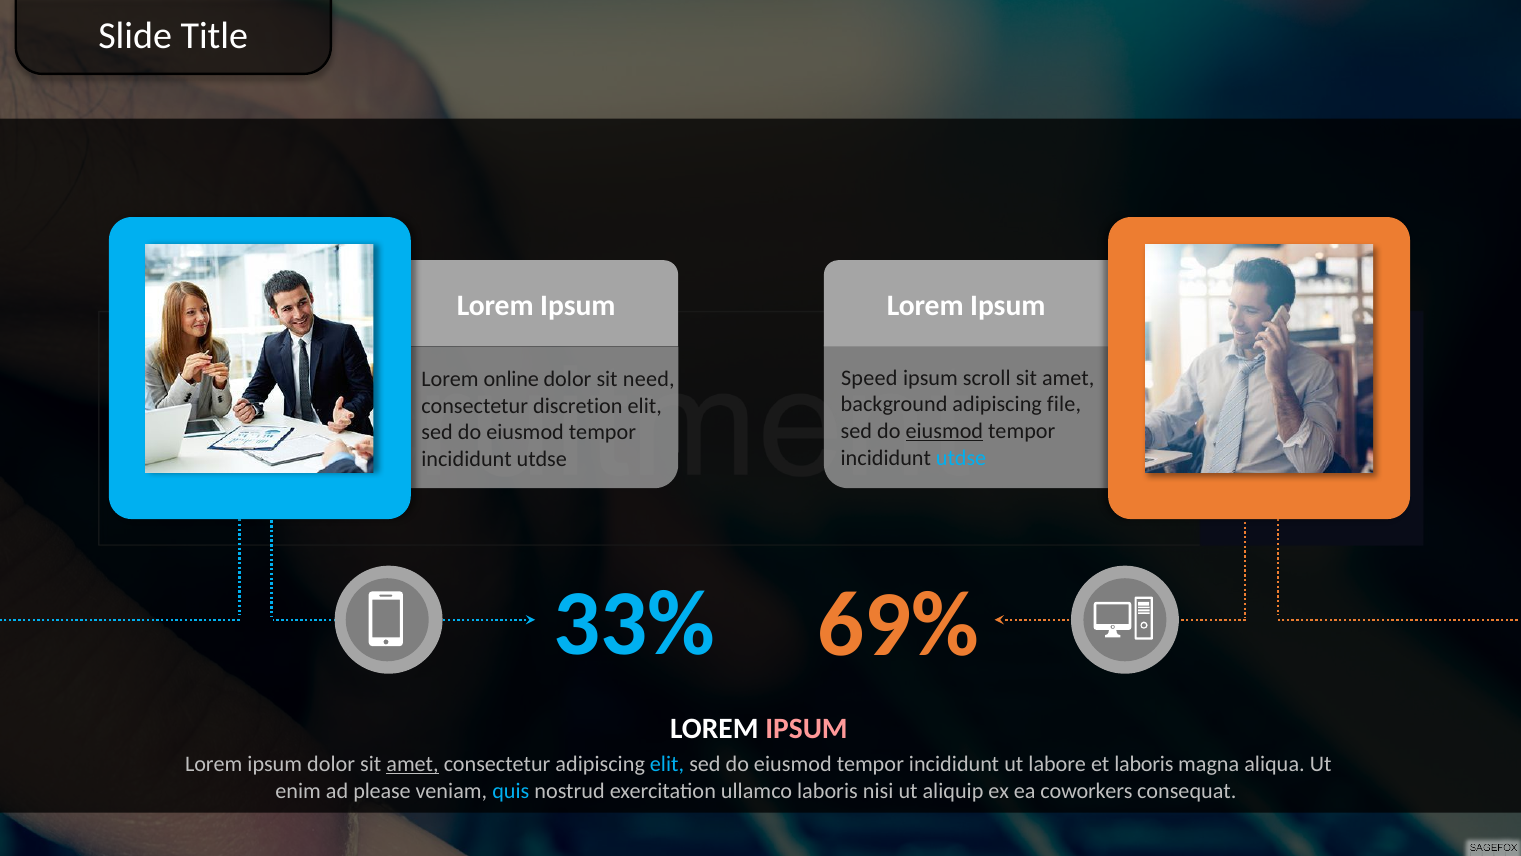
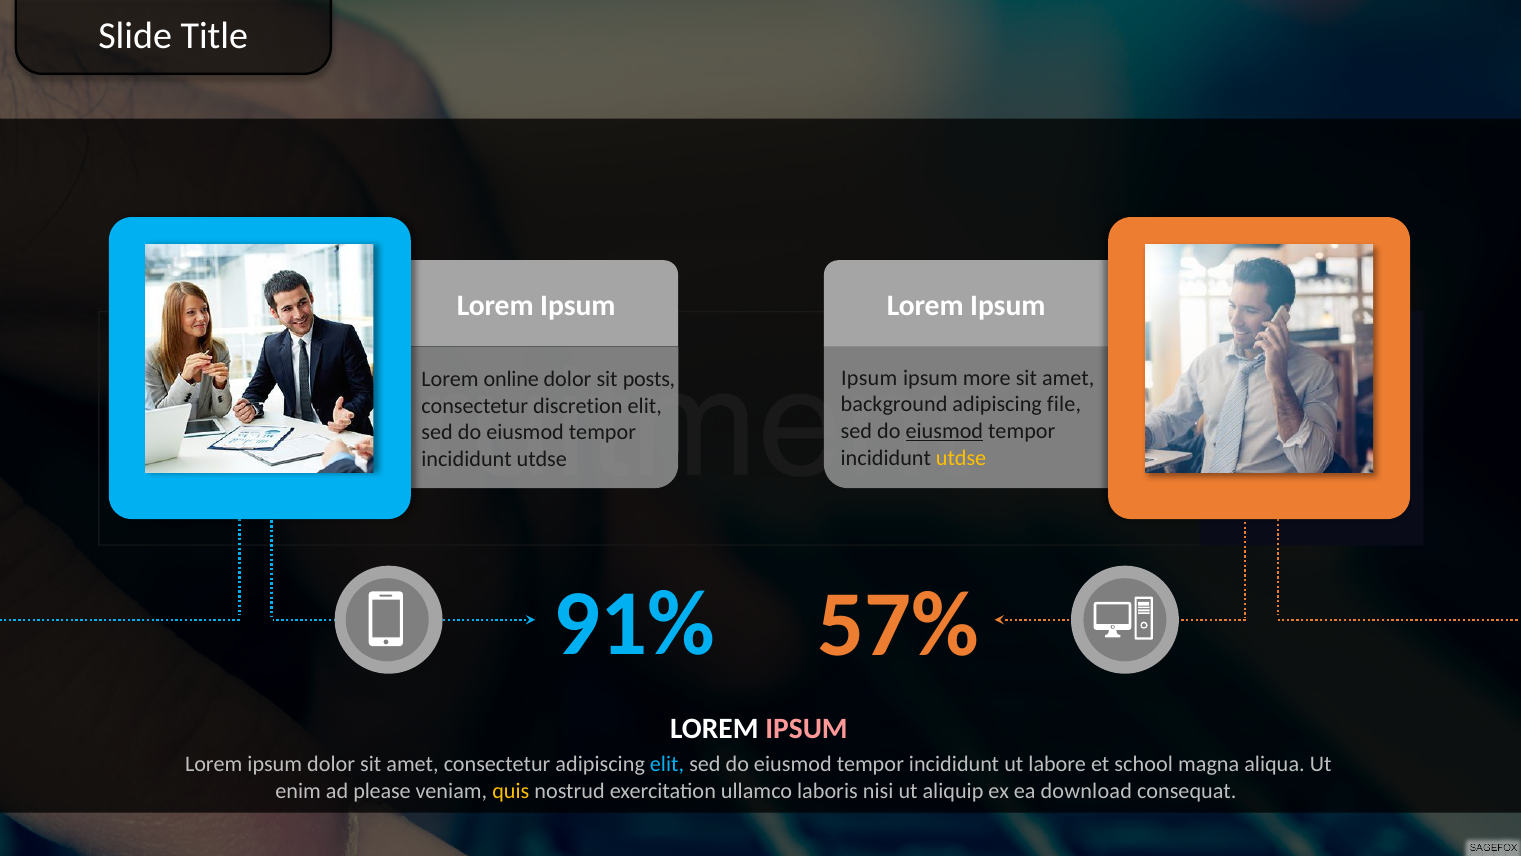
Speed: Speed -> Ipsum (869, 378)
scroll: scroll -> more (987, 378)
need: need -> posts (649, 379)
utdse colour: light blue -> yellow (961, 458)
33%: 33% -> 91% (634, 624)
69%: 69% -> 57% (898, 624)
amet underline: present -> none (413, 764)
et laboris: laboris -> school (1144, 764)
quis colour: light blue -> yellow (511, 790)
coworkers: coworkers -> download (1086, 790)
